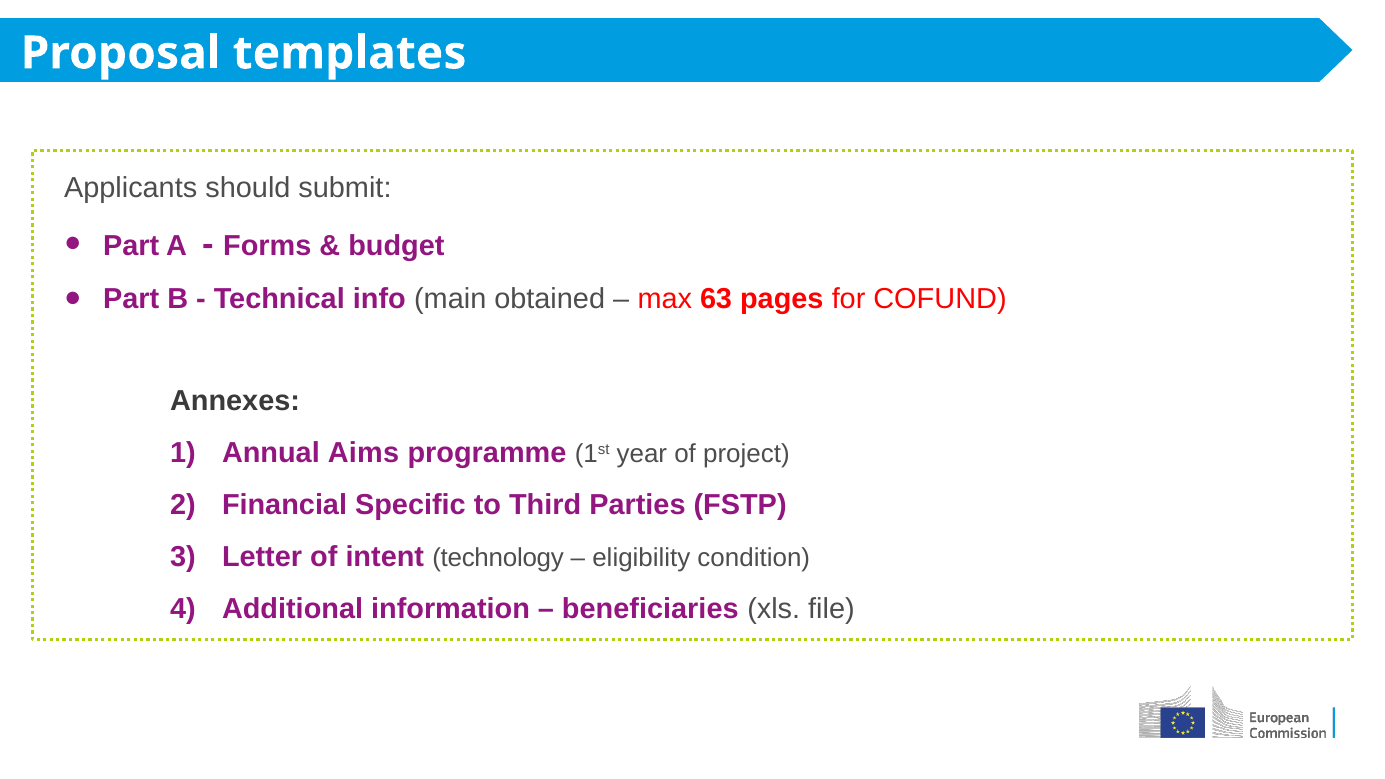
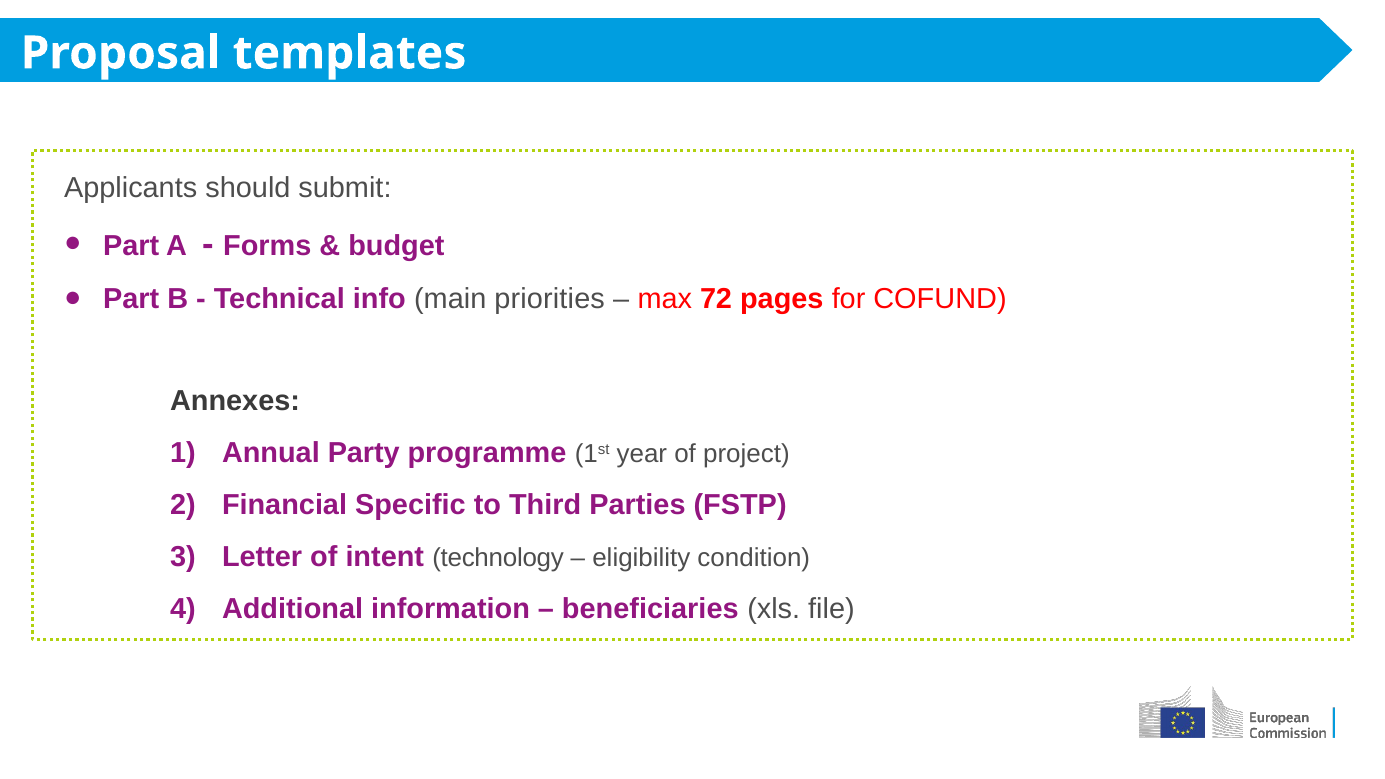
obtained: obtained -> priorities (550, 299)
63: 63 -> 72 (716, 299)
Aims: Aims -> Party (364, 453)
